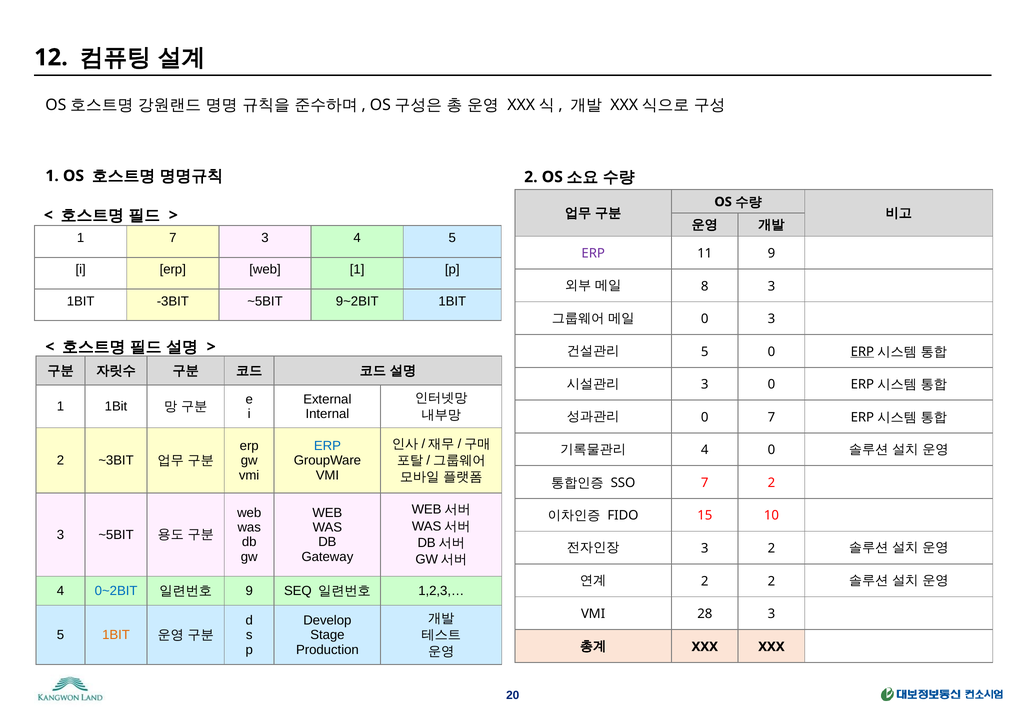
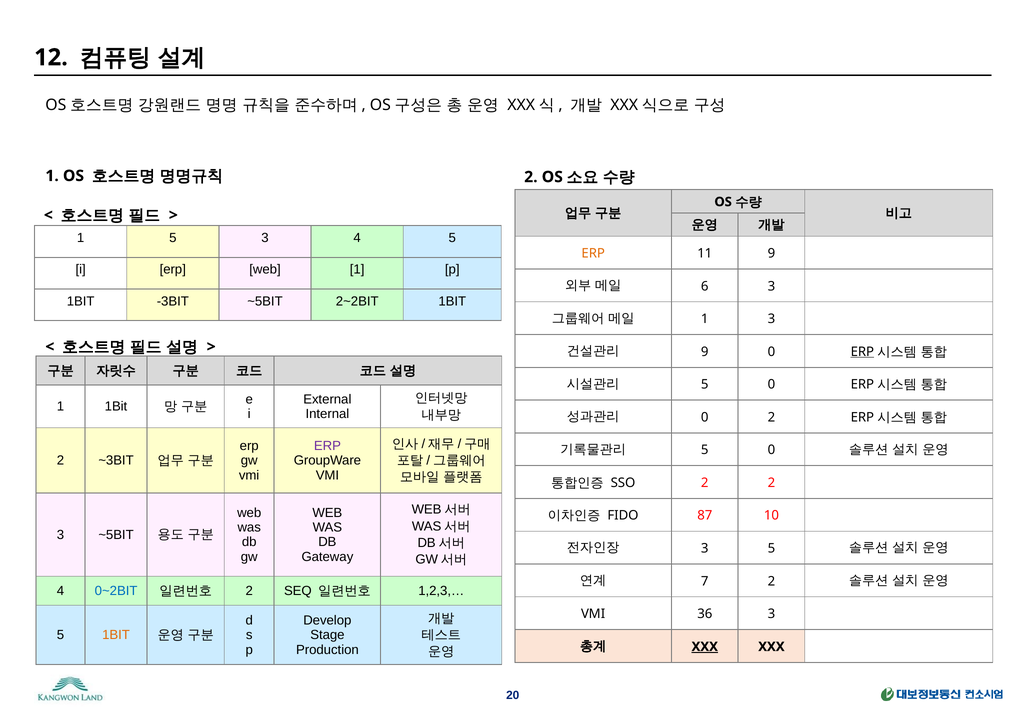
1 7: 7 -> 5 (173, 238)
ERP colour: purple -> orange (593, 253)
8: 8 -> 6 (705, 286)
9~2BIT: 9~2BIT -> 2~2BIT (357, 301)
0: 0 -> 1 (705, 319)
5: 5 -> 9 (705, 352)
3: 3 -> 5 (705, 384)
0 7: 7 -> 2 (771, 417)
ERP colour: blue -> purple (327, 446)
4: 4 -> 5 (705, 450)
SSO 7: 7 -> 2 (705, 483)
15: 15 -> 87 (705, 515)
3 2: 2 -> 5 (771, 548)
2: 2 -> 7 (705, 581)
9: 9 -> 2 (249, 591)
28: 28 -> 36 (705, 614)
XXX underline: none -> present (705, 646)
